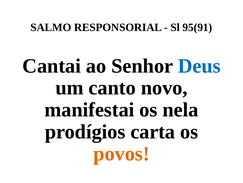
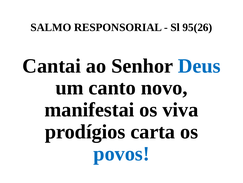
95(91: 95(91 -> 95(26 (197, 27)
nela: nela -> viva (180, 109)
povos colour: orange -> blue (121, 153)
